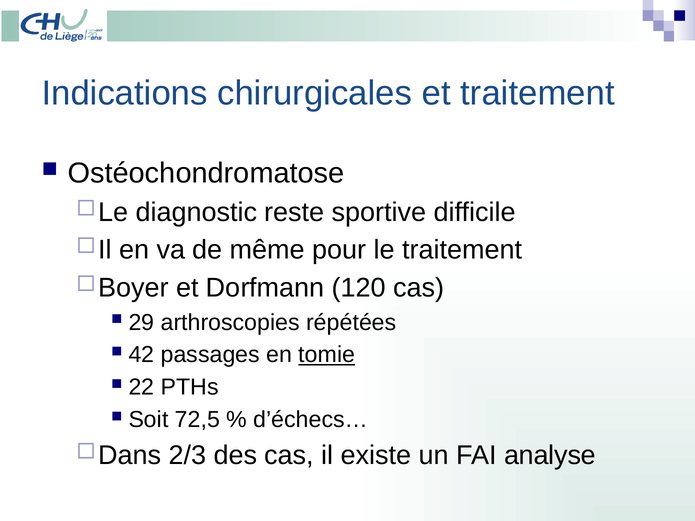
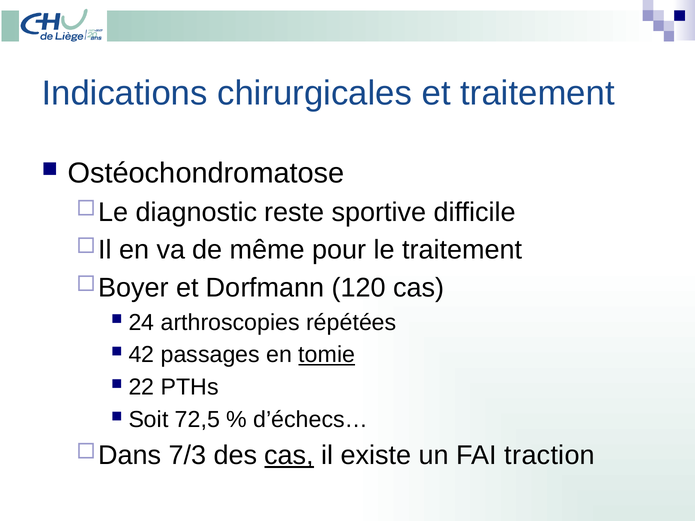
29: 29 -> 24 (141, 323)
2/3: 2/3 -> 7/3 (187, 456)
cas underline: none -> present (289, 456)
analyse: analyse -> traction (550, 456)
